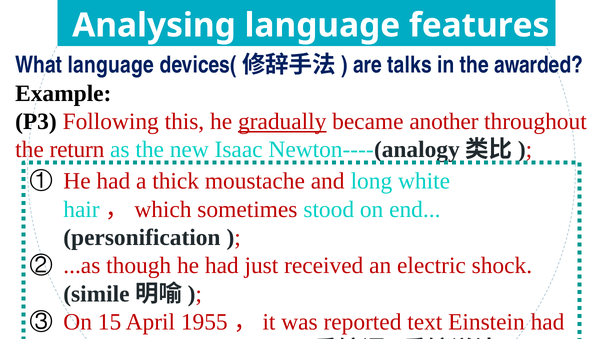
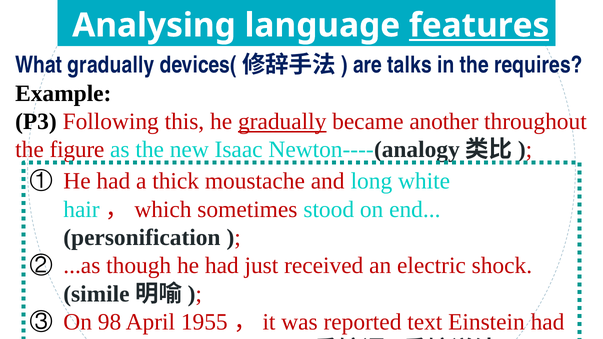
features underline: none -> present (479, 25)
What language: language -> gradually (111, 65)
awarded: awarded -> requires (538, 65)
return: return -> figure (77, 150)
15: 15 -> 98 (110, 322)
